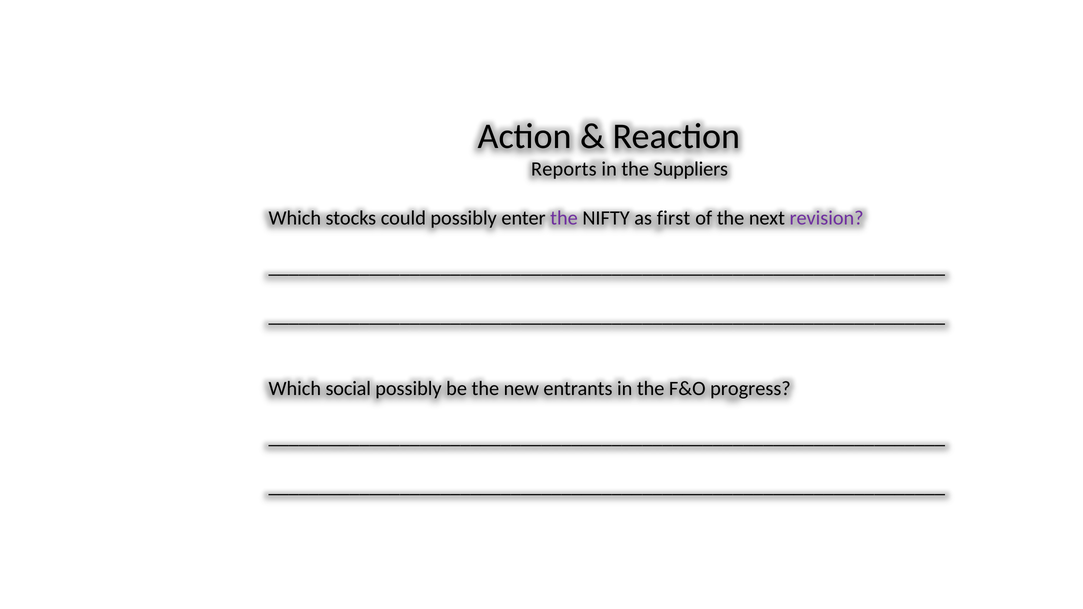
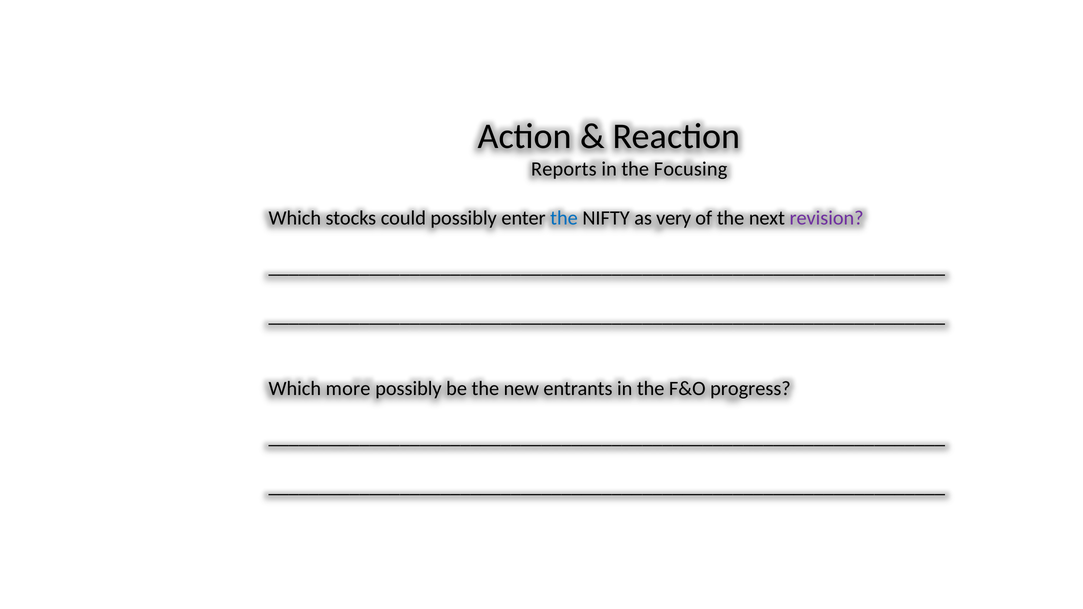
Suppliers: Suppliers -> Focusing (691, 169)
the colour: purple -> blue (564, 218)
first: first -> very (674, 218)
social: social -> more (348, 389)
